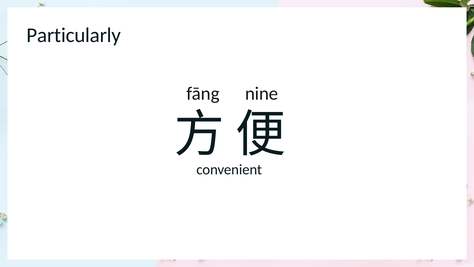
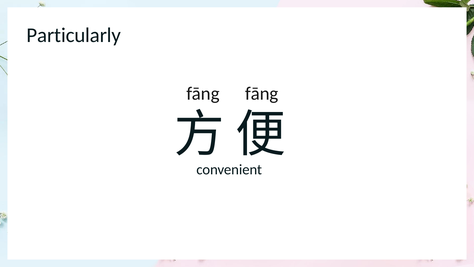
fāng nine: nine -> fāng (262, 94)
